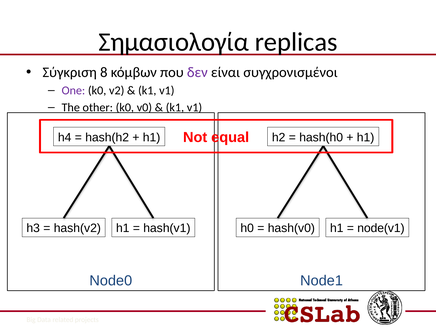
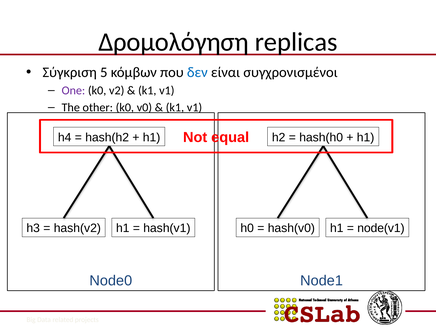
Σημασιολογία: Σημασιολογία -> Δρομολόγηση (174, 42)
8: 8 -> 5 (104, 72)
δεν colour: purple -> blue (197, 72)
